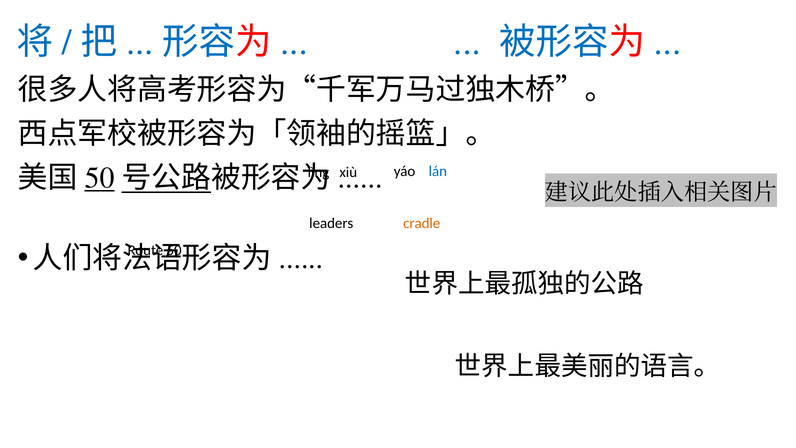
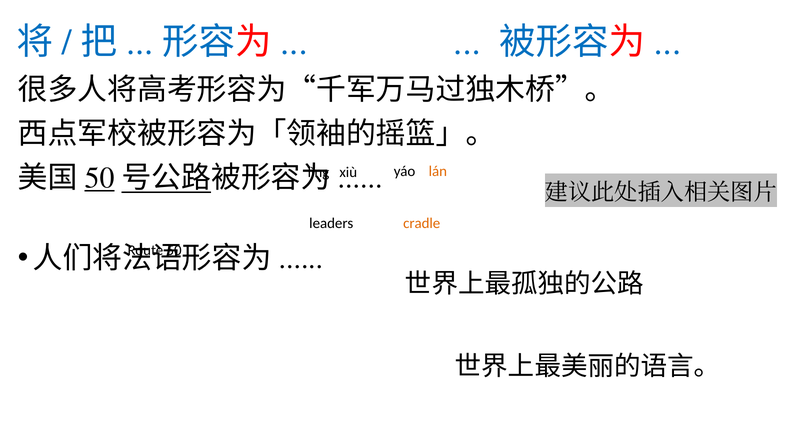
lán colour: blue -> orange (438, 171)
